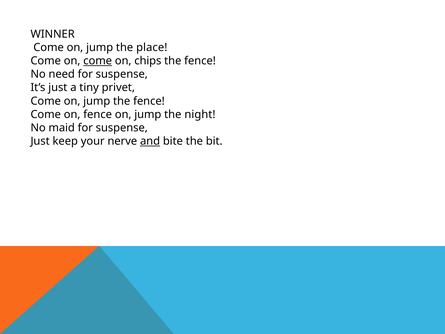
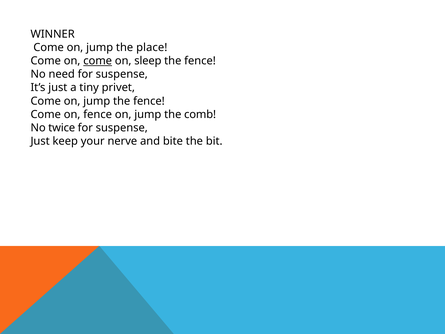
chips: chips -> sleep (148, 61)
night: night -> comb (200, 114)
maid: maid -> twice (62, 128)
and underline: present -> none (150, 141)
